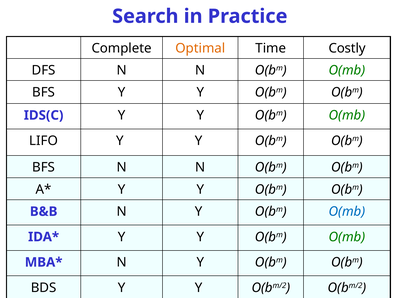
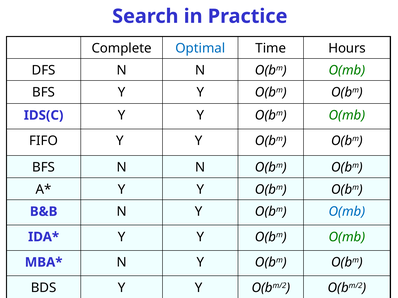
Optimal colour: orange -> blue (200, 48)
Costly: Costly -> Hours (347, 48)
LIFO: LIFO -> FIFO (44, 141)
